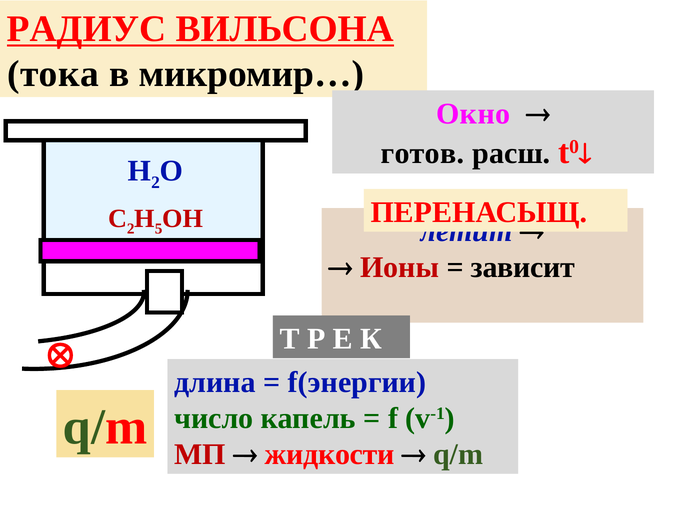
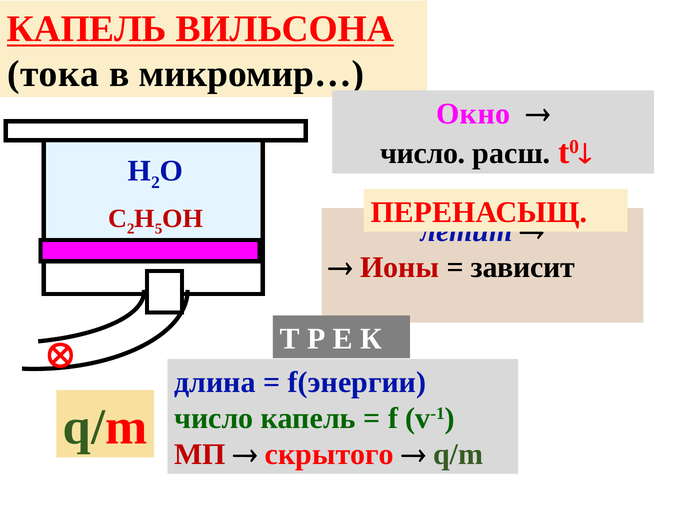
РАДИУС: РАДИУС -> КАПЕЛЬ (87, 29)
готов: готов -> число (423, 154)
жидкости: жидкости -> скрытого (329, 455)
